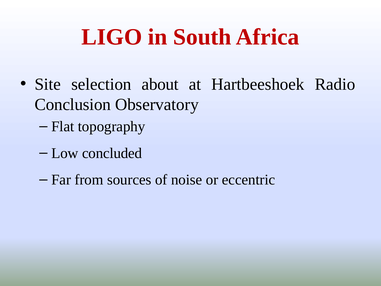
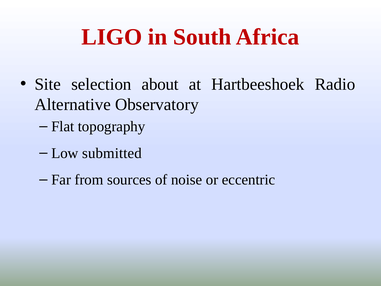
Conclusion: Conclusion -> Alternative (73, 104)
concluded: concluded -> submitted (112, 153)
